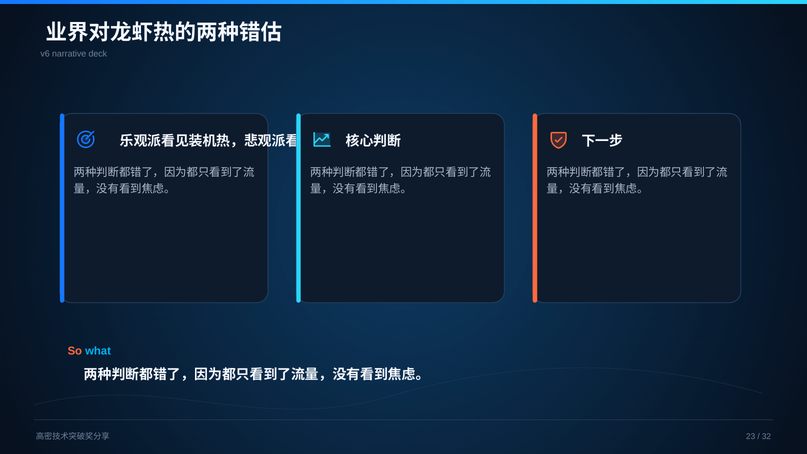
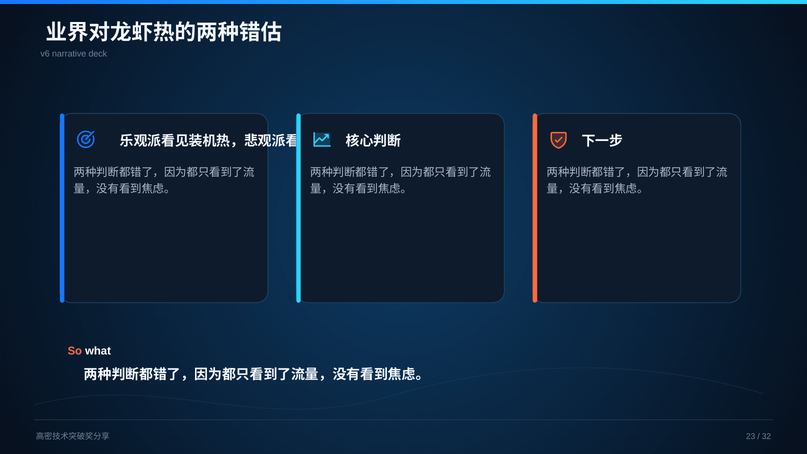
what colour: light blue -> white (98, 351)
